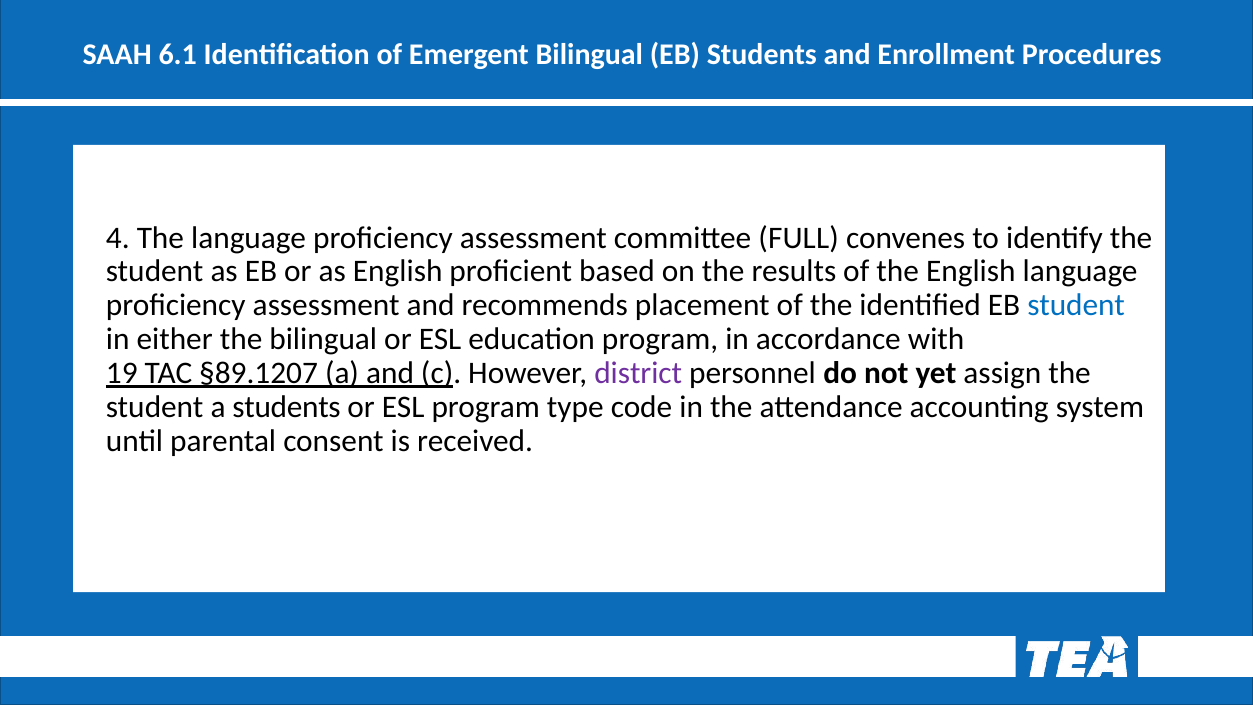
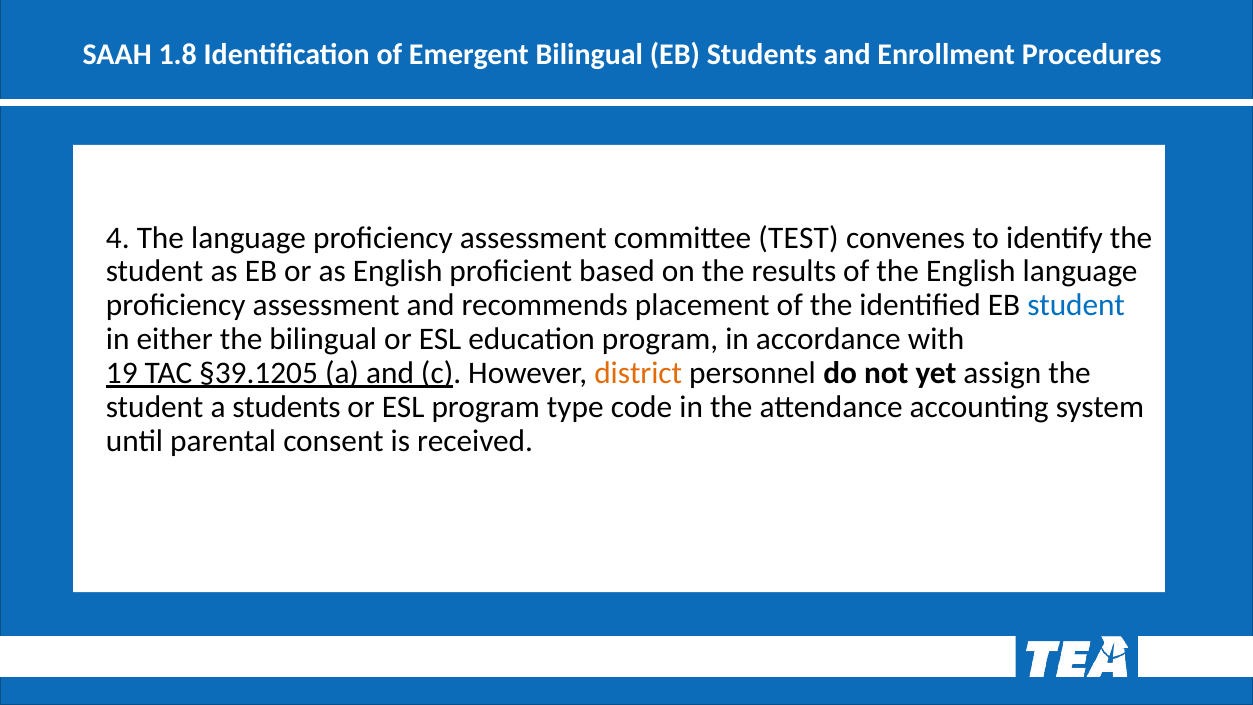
6.1: 6.1 -> 1.8 (178, 55)
FULL: FULL -> TEST (799, 238)
§89.1207: §89.1207 -> §39.1205 (259, 373)
district colour: purple -> orange (638, 373)
